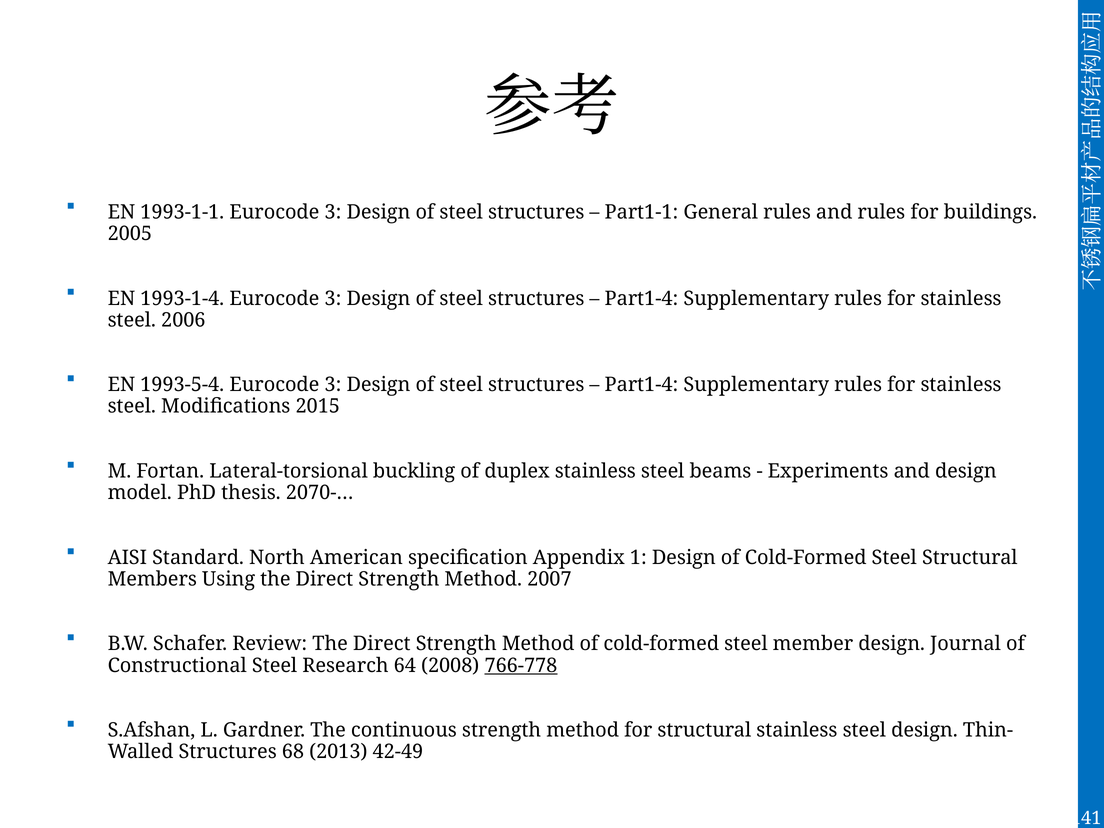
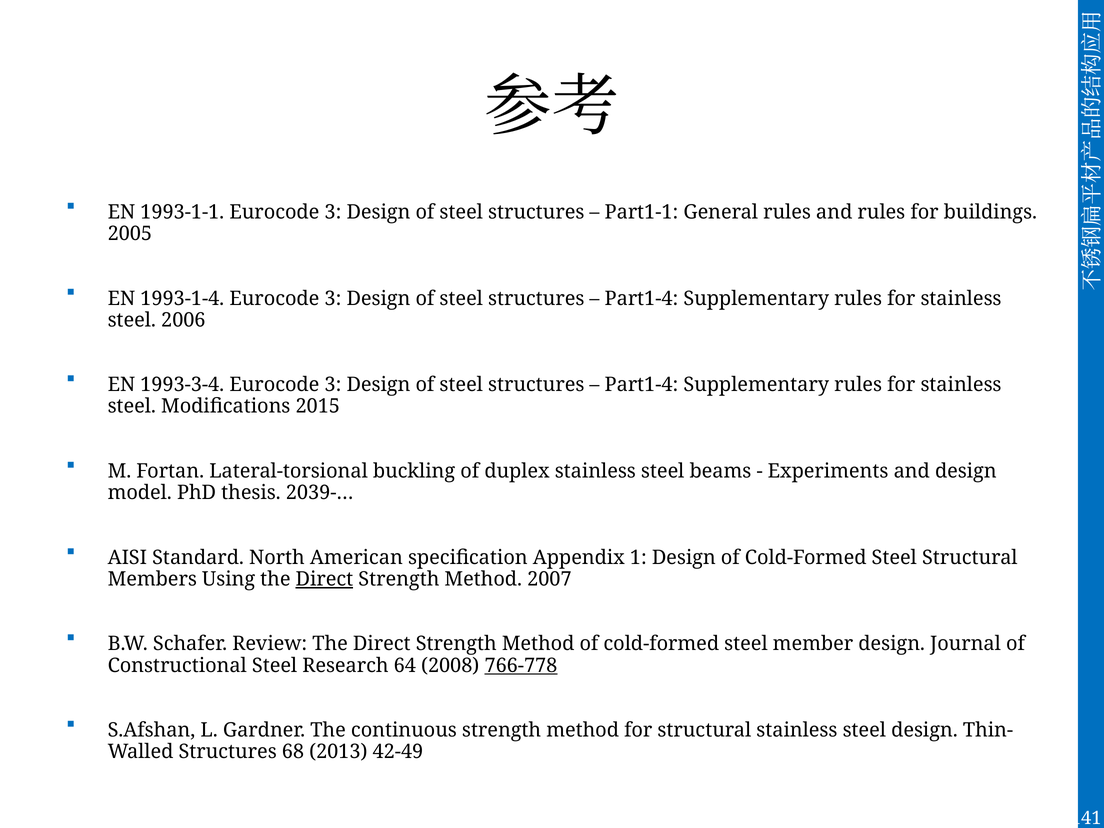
1993-5-4: 1993-5-4 -> 1993-3-4 (182, 385)
2070-…: 2070-… -> 2039-… (320, 493)
Direct underline: none -> present (324, 579)
